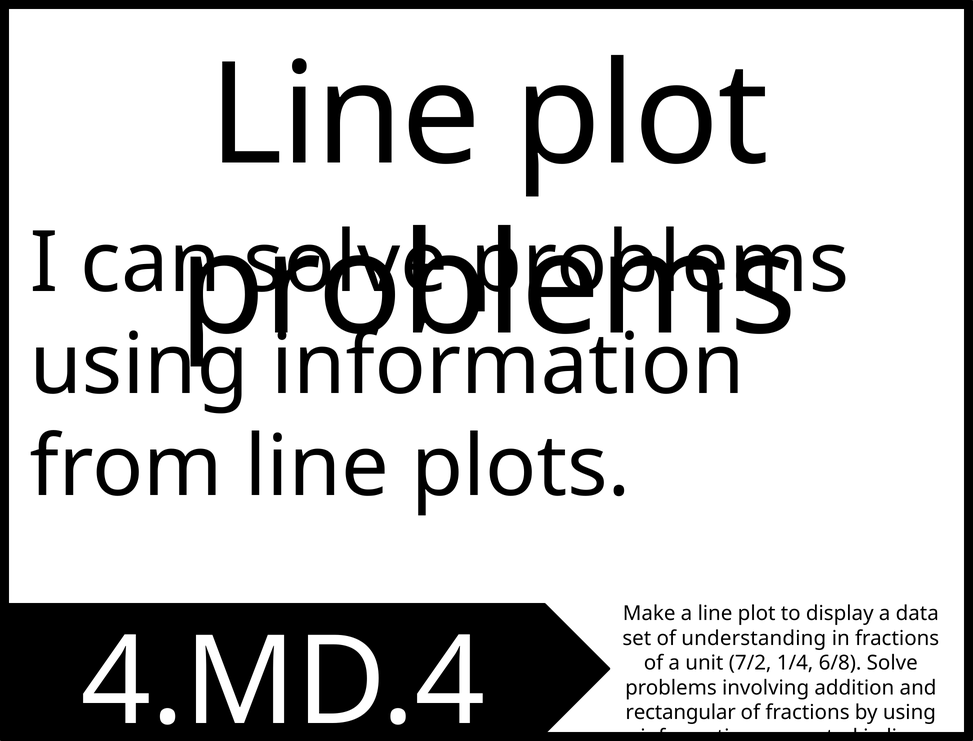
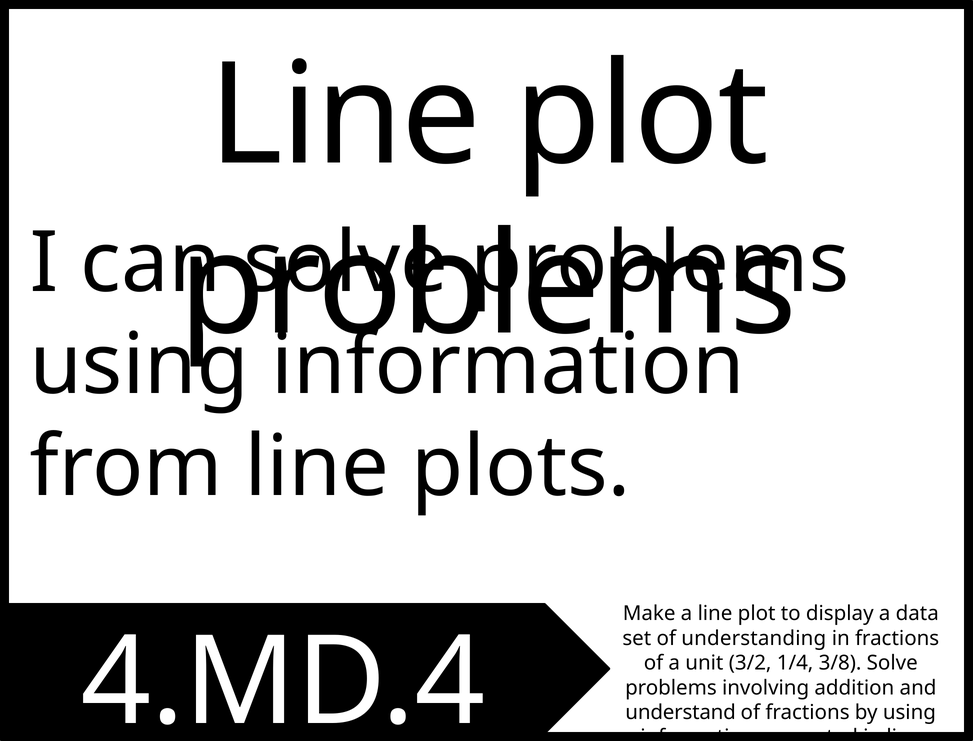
7/2: 7/2 -> 3/2 (750, 663)
6/8: 6/8 -> 3/8 (840, 663)
rectangular: rectangular -> understand (681, 713)
